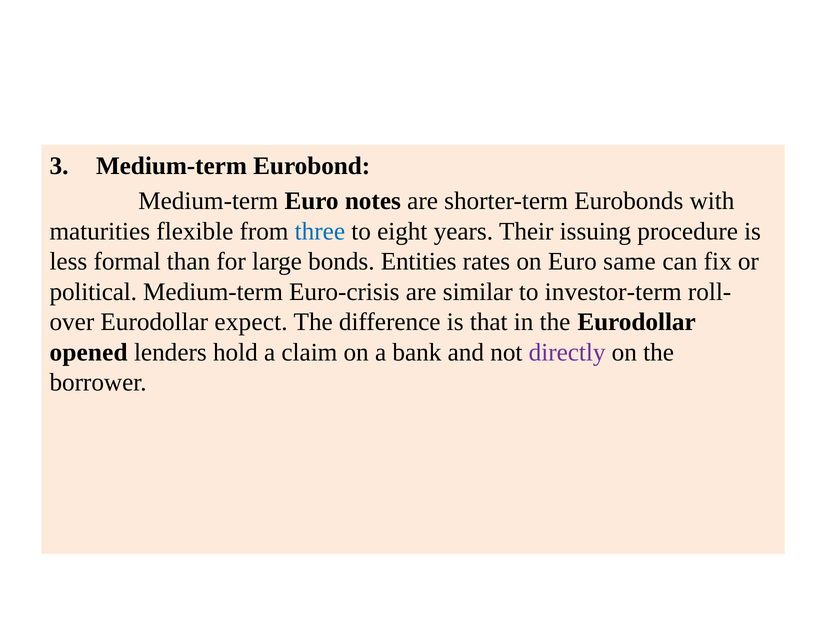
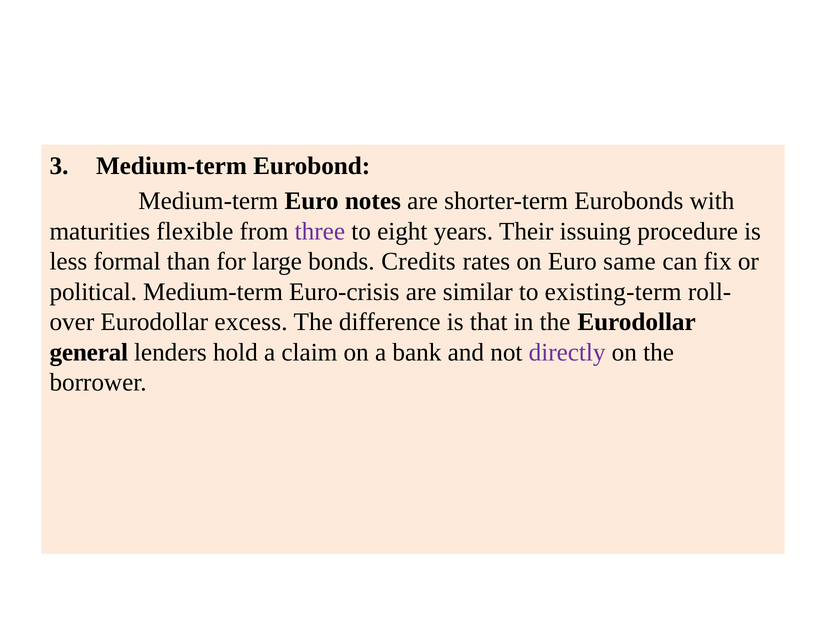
three colour: blue -> purple (320, 231)
Entities: Entities -> Credits (418, 261)
investor-term: investor-term -> existing-term (613, 292)
expect: expect -> excess (251, 322)
opened: opened -> general (89, 352)
